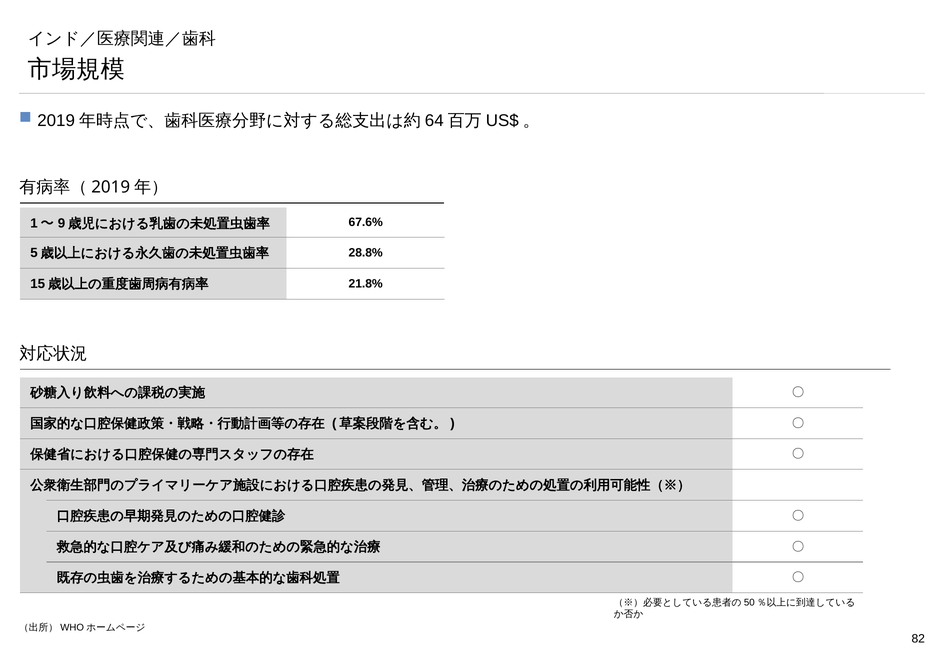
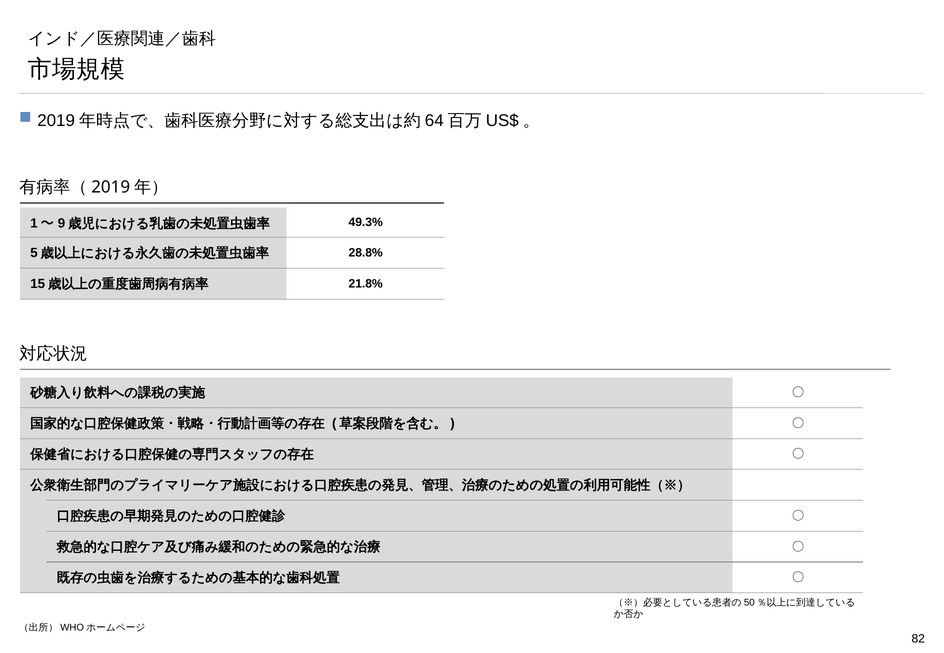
67.6%: 67.6% -> 49.3% (366, 222)
